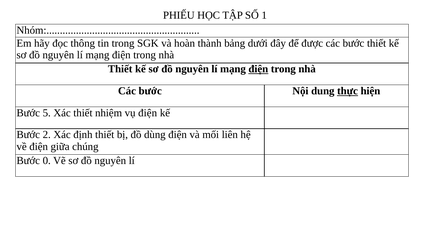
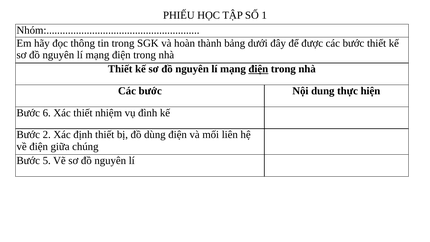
thực underline: present -> none (348, 91)
5: 5 -> 6 (47, 113)
vụ điện: điện -> đình (148, 113)
0: 0 -> 5 (47, 160)
